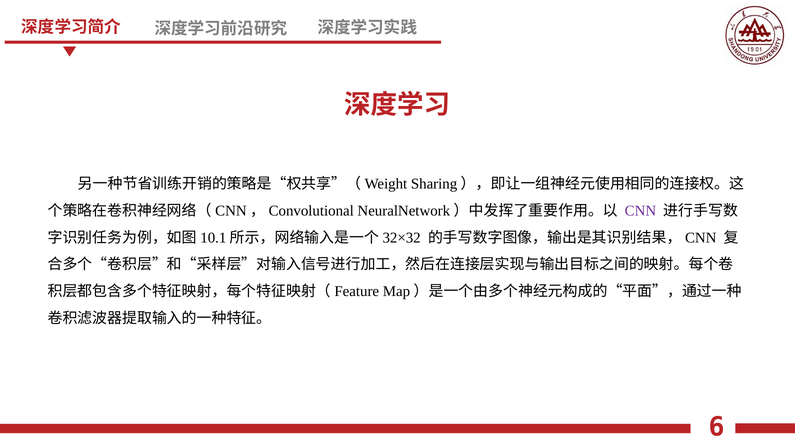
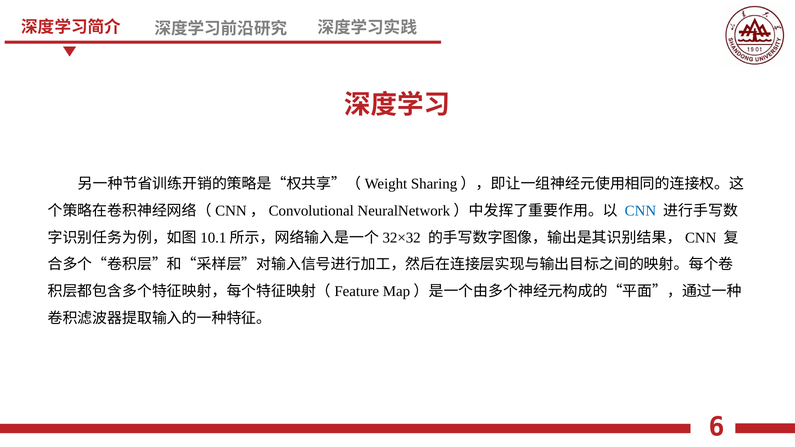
CNN colour: purple -> blue (640, 211)
